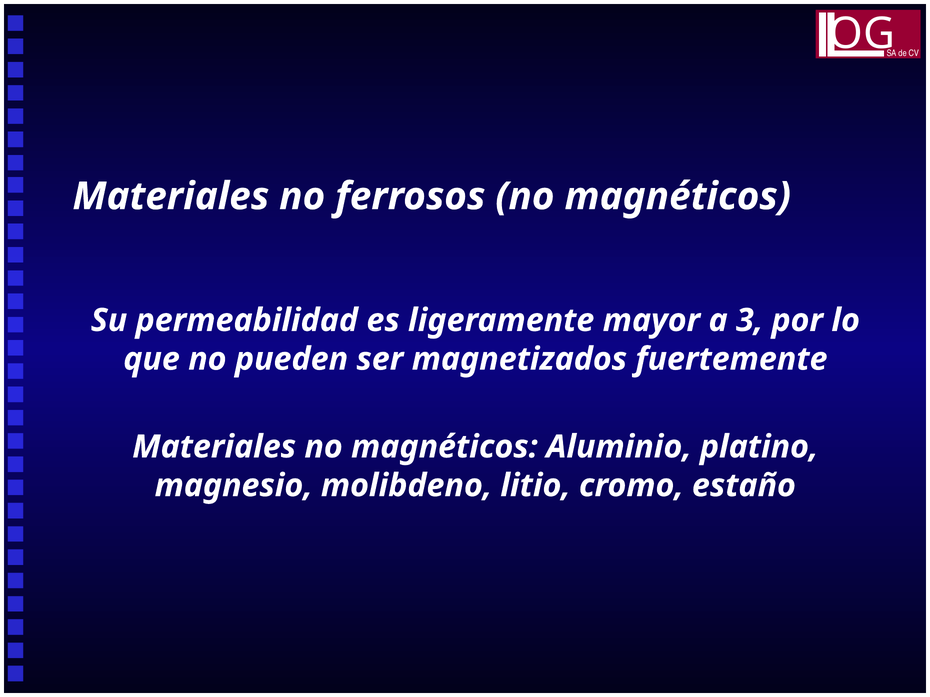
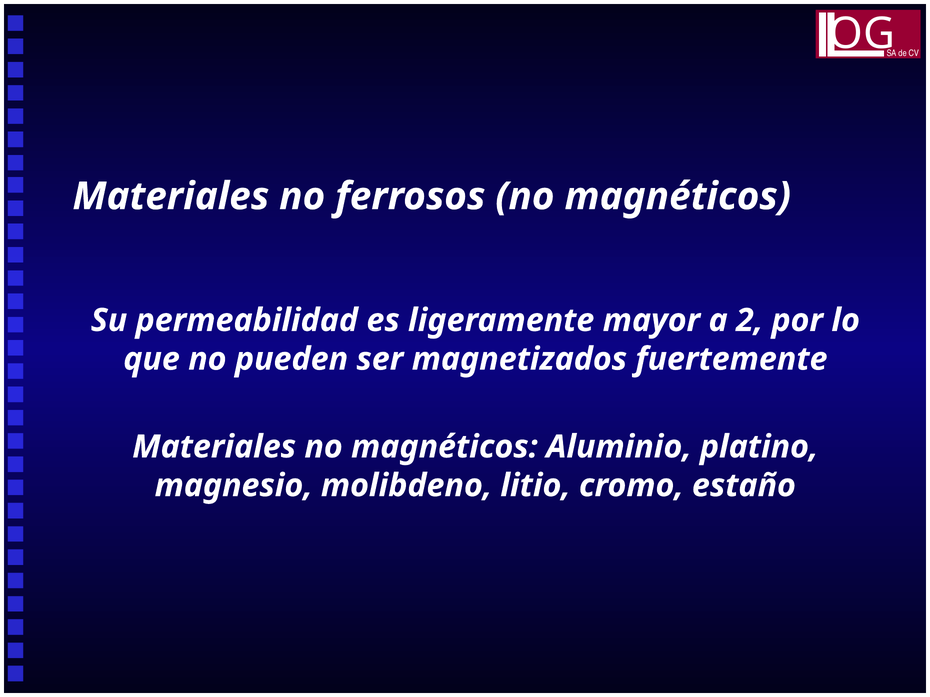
3: 3 -> 2 (750, 321)
